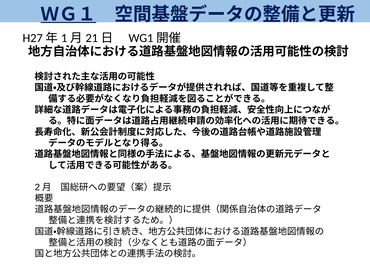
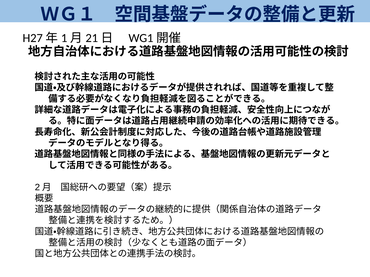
ＷＧ１ underline: present -> none (68, 15)
